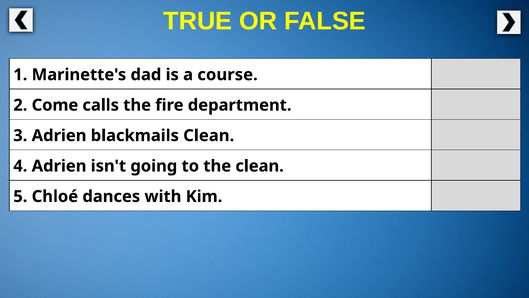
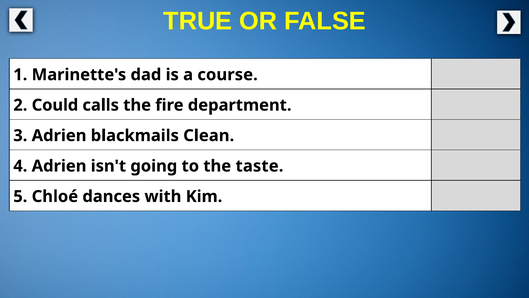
Come: Come -> Could (55, 105)
the clean: clean -> taste (259, 166)
